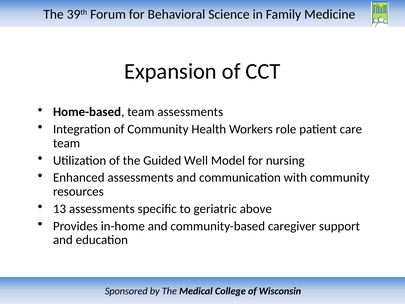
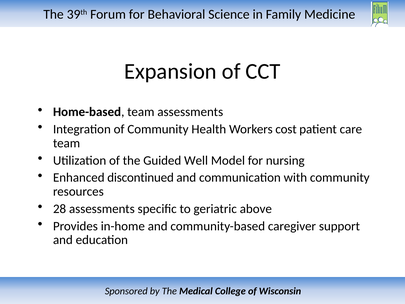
role: role -> cost (286, 129)
Enhanced assessments: assessments -> discontinued (141, 178)
13: 13 -> 28 (60, 209)
